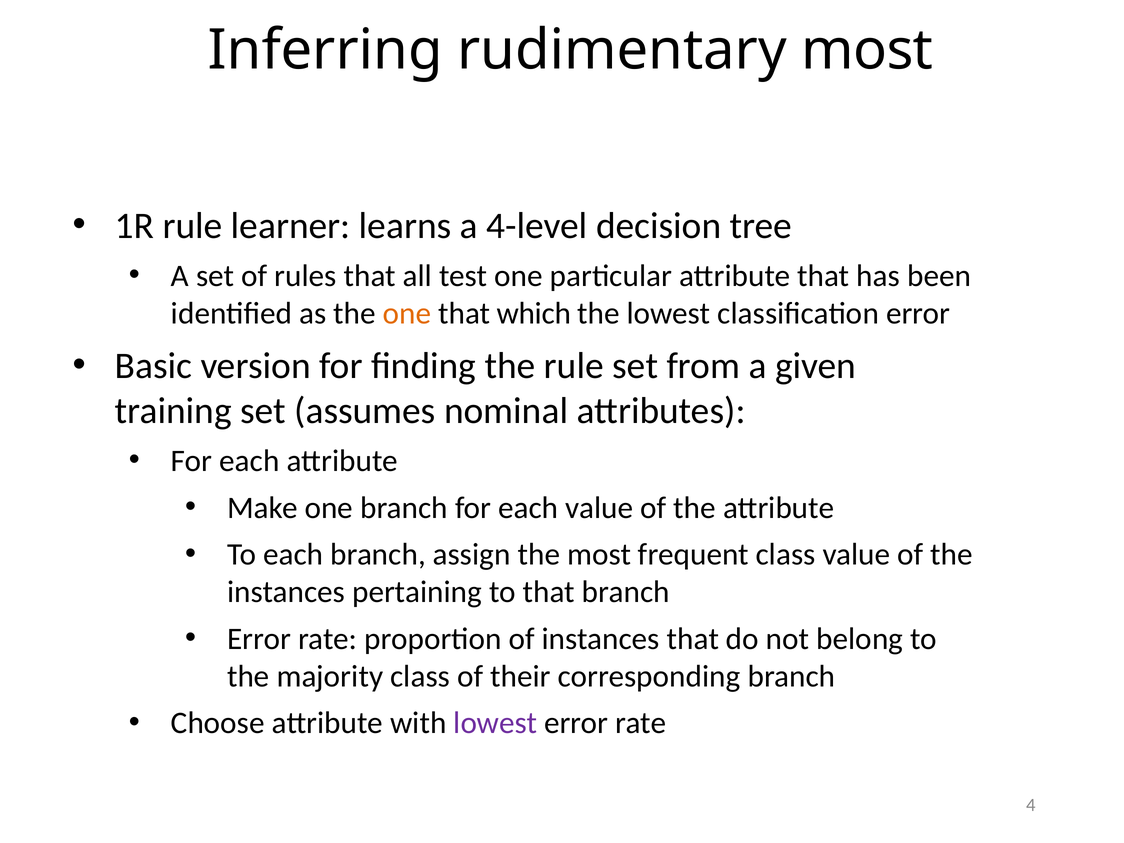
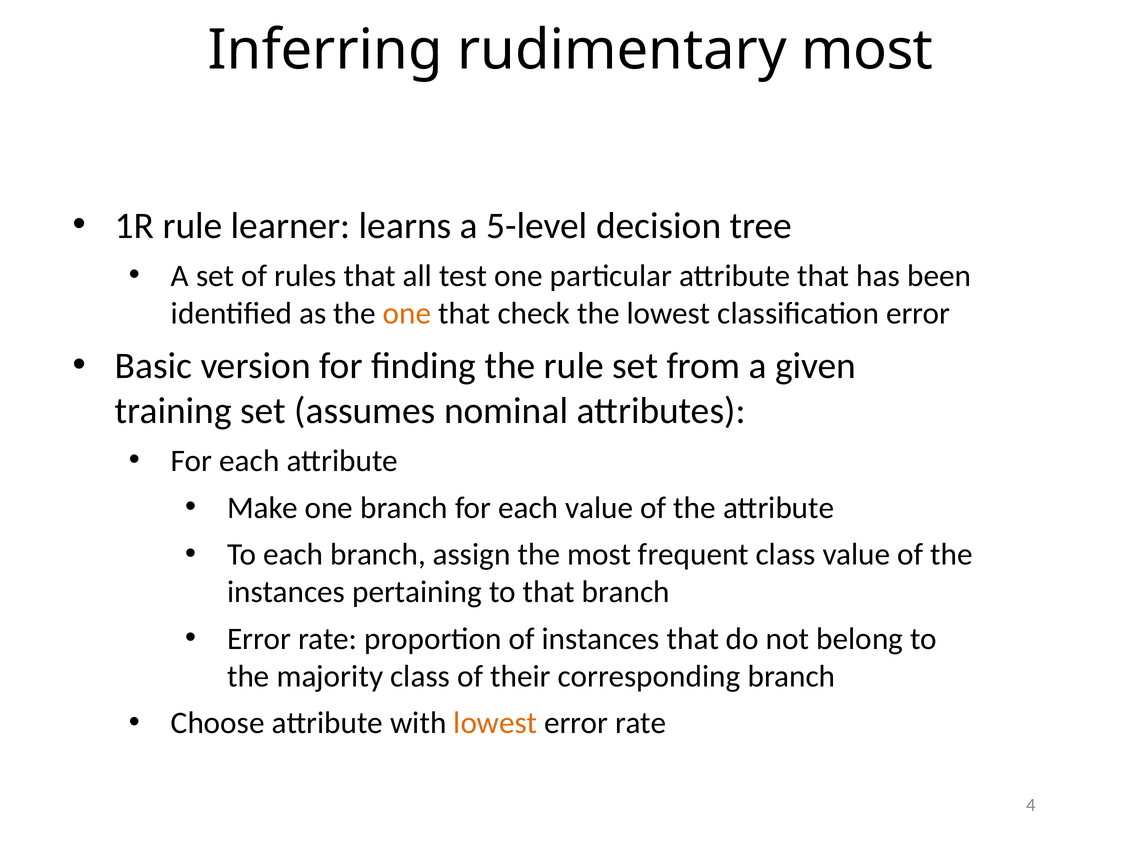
4-level: 4-level -> 5-level (537, 226)
which: which -> check (534, 313)
lowest colour: purple -> orange (495, 723)
